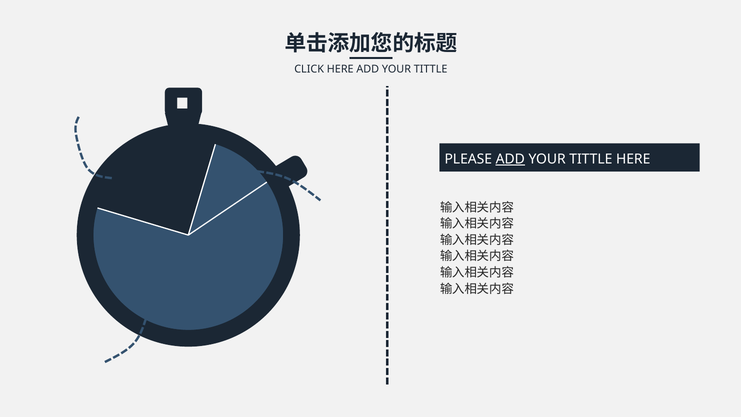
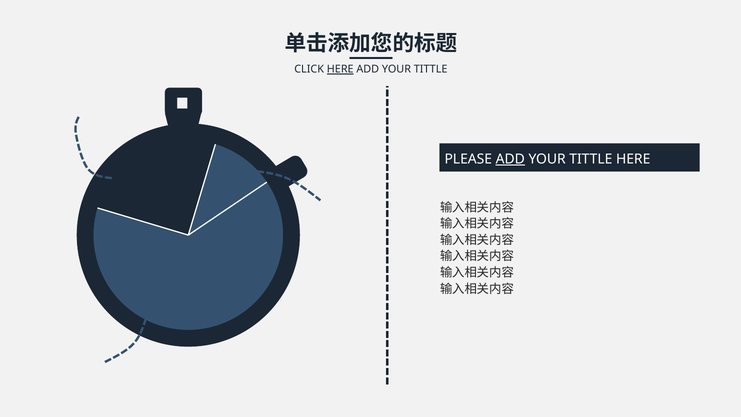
HERE underline: none -> present (340, 69)
